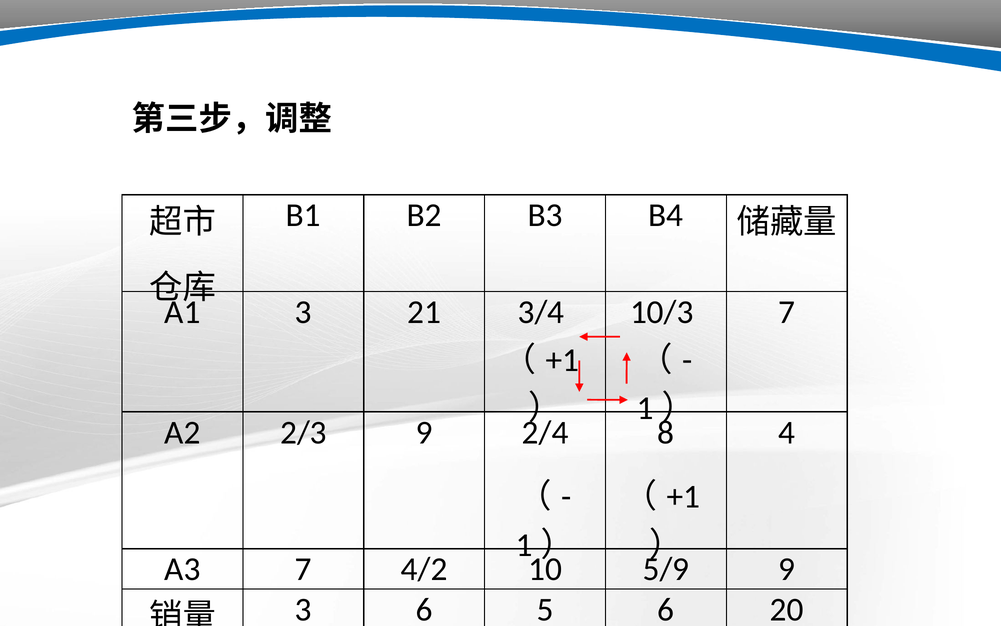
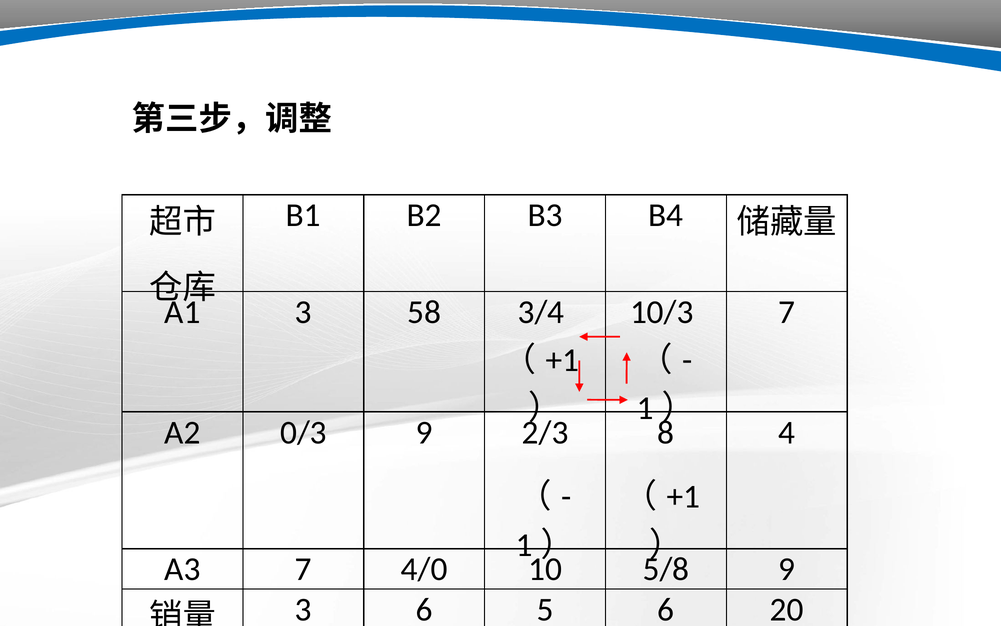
21: 21 -> 58 (424, 312)
2/3: 2/3 -> 0/3 (303, 432)
2/4: 2/4 -> 2/3 (545, 432)
4/2: 4/2 -> 4/0 (424, 569)
5/9: 5/9 -> 5/8 (666, 569)
